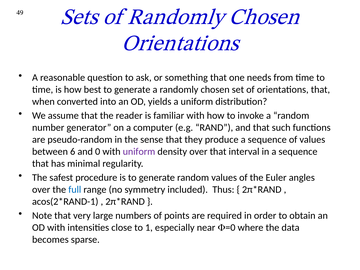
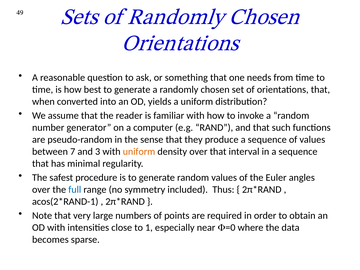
6: 6 -> 7 (73, 152)
0: 0 -> 3 (98, 152)
uniform colour: purple -> orange (139, 152)
